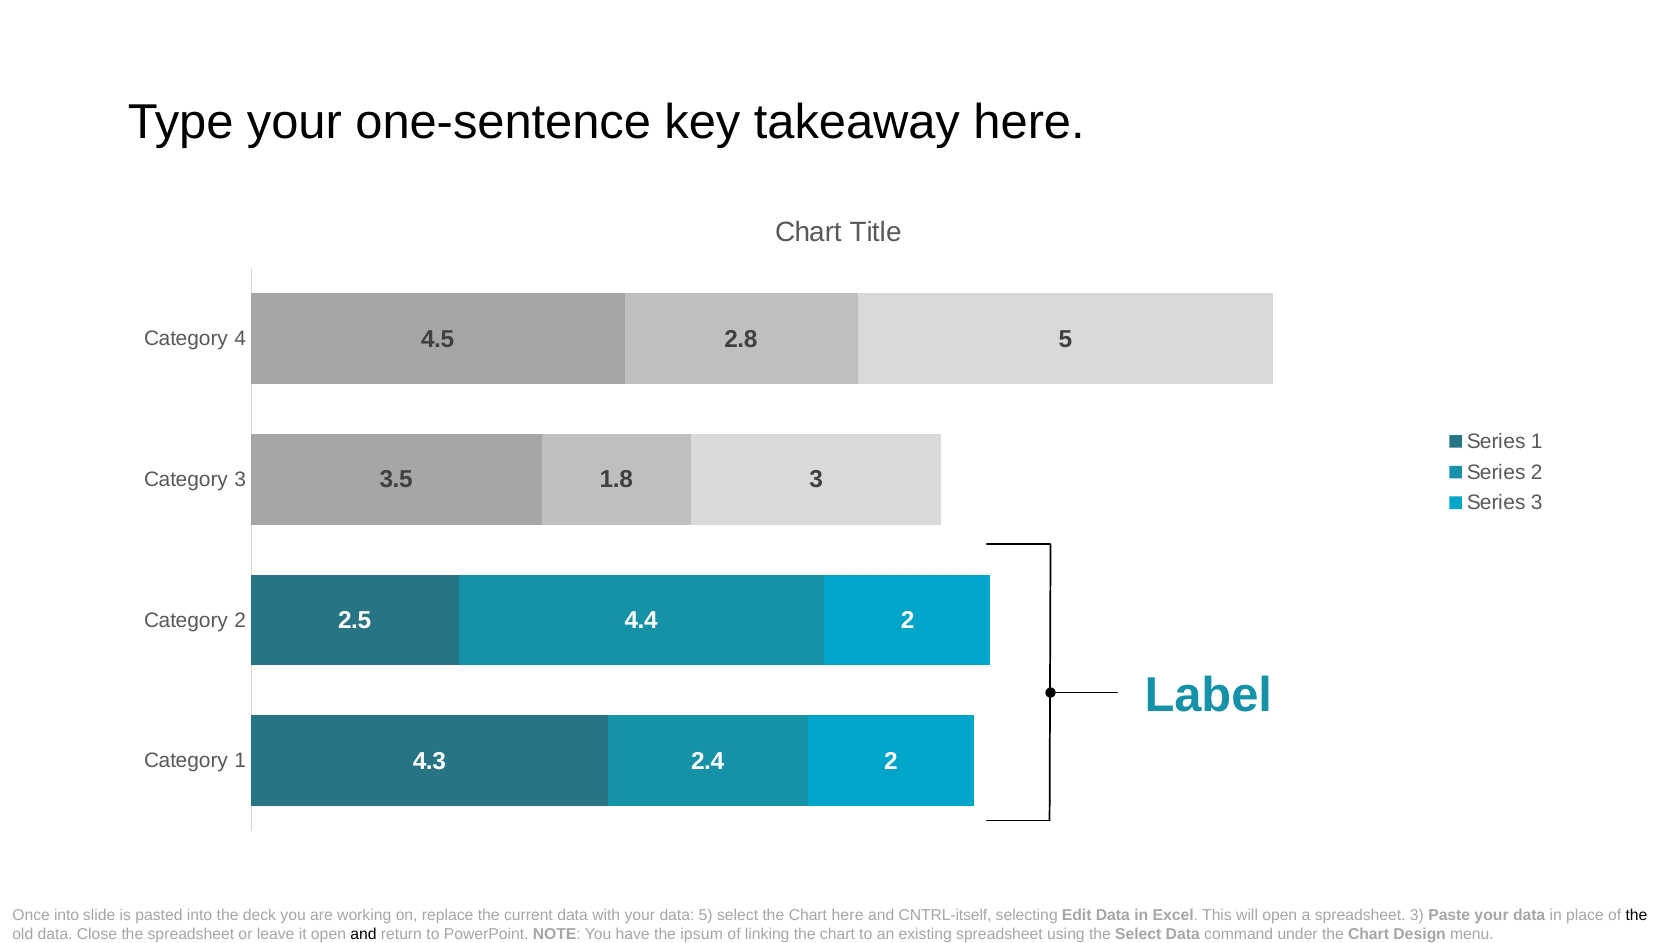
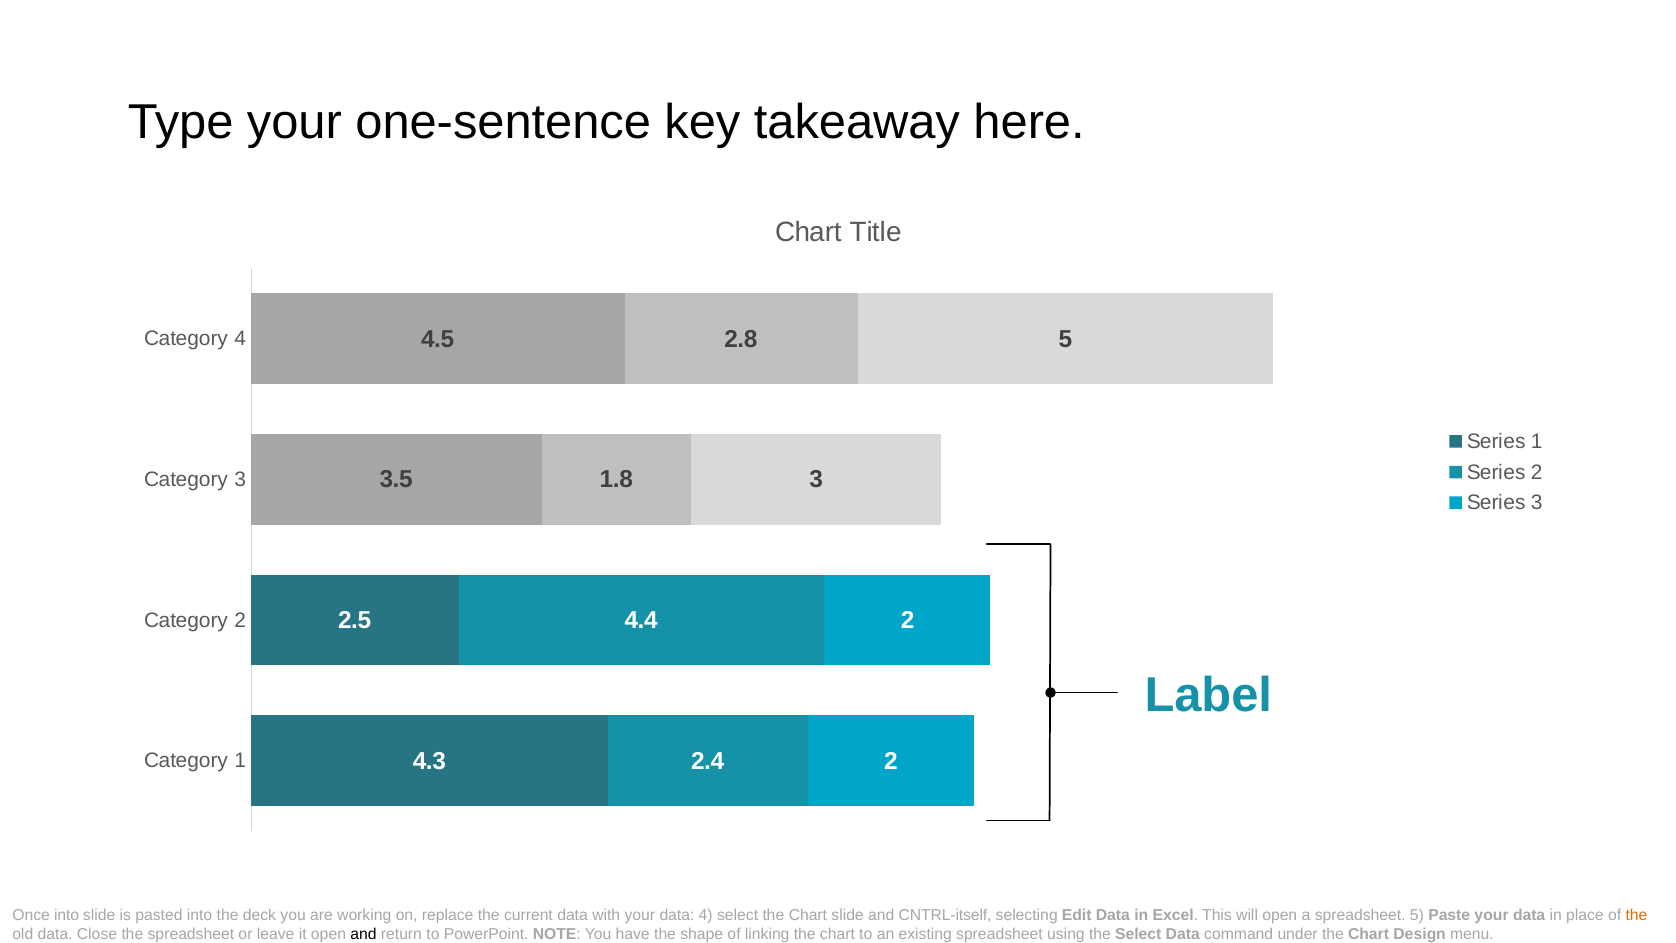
data 5: 5 -> 4 (706, 915)
Chart here: here -> slide (848, 915)
spreadsheet 3: 3 -> 5 (1417, 915)
the colour: black -> orange (1636, 915)
ipsum: ipsum -> shape (702, 934)
